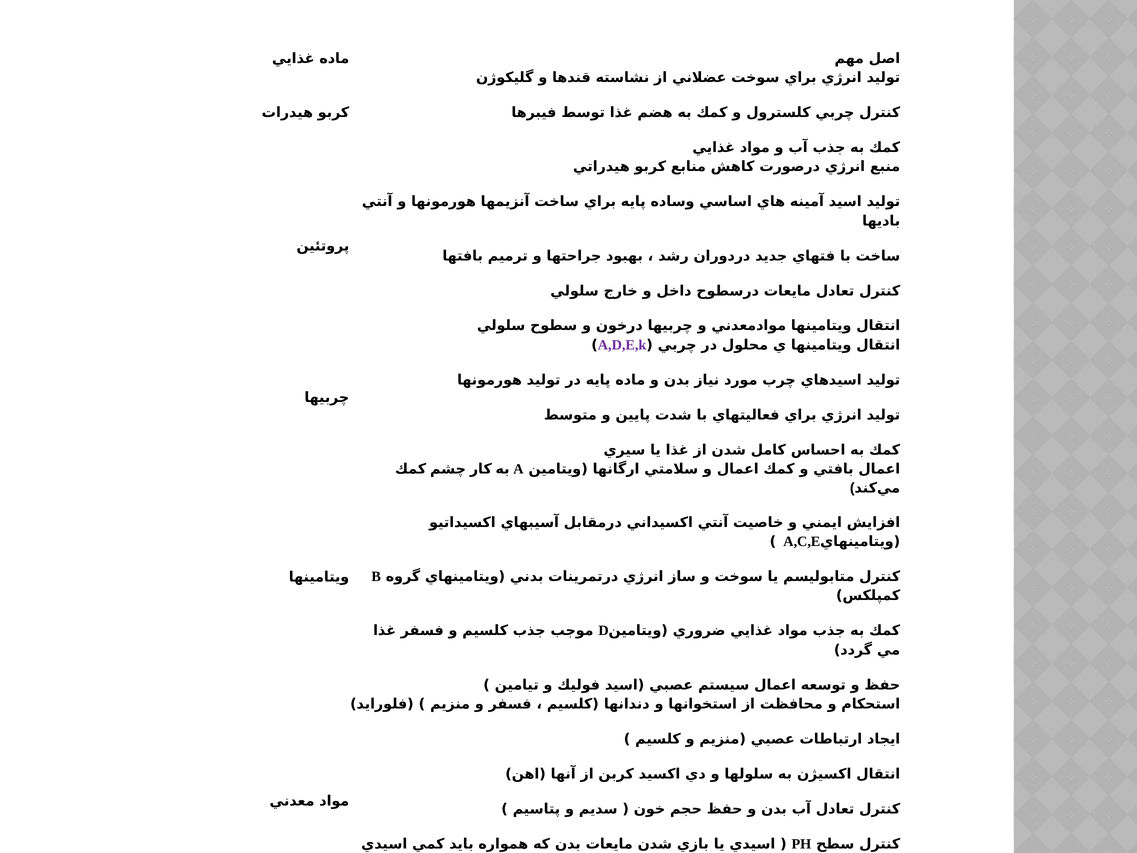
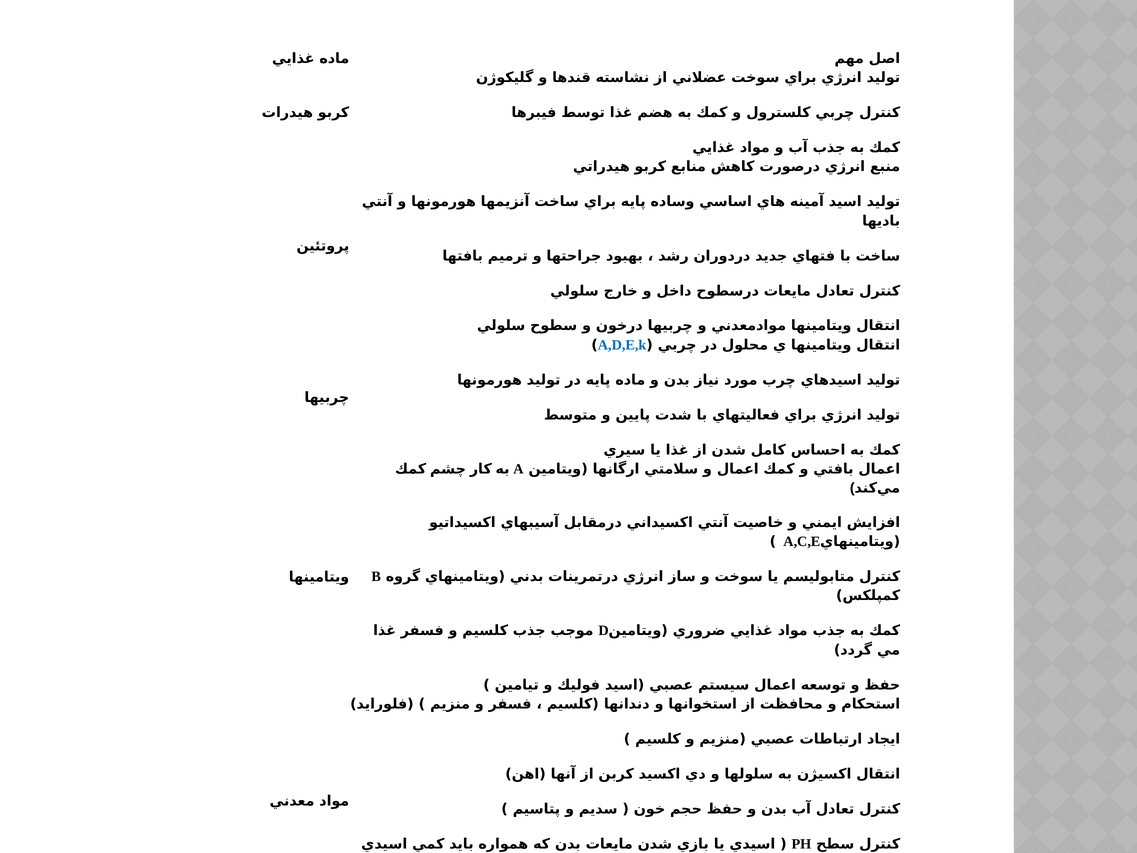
A,D,E,k colour: purple -> blue (622, 345)
